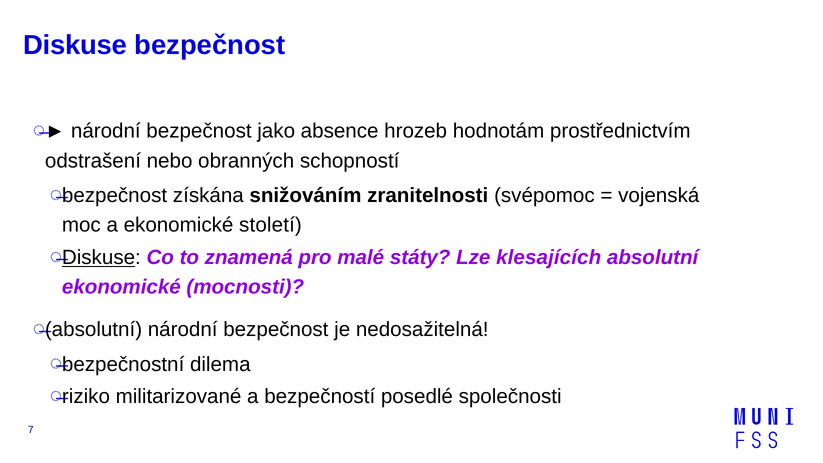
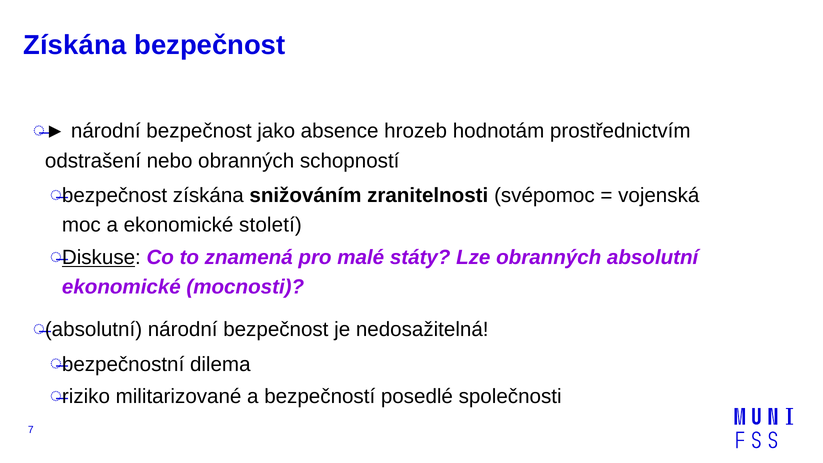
Diskuse: Diskuse -> Získána (75, 45)
Lze klesajících: klesajících -> obranných (549, 257)
